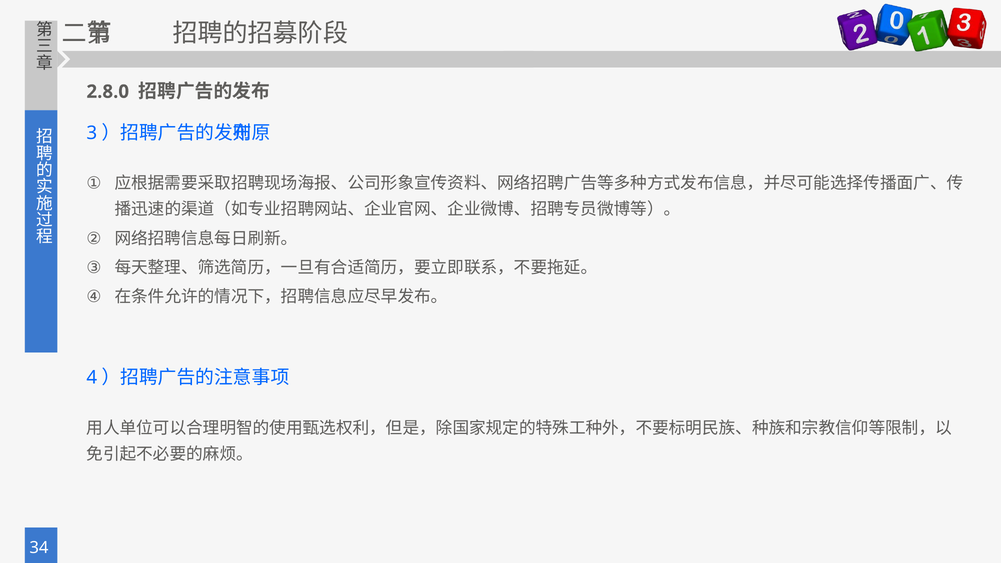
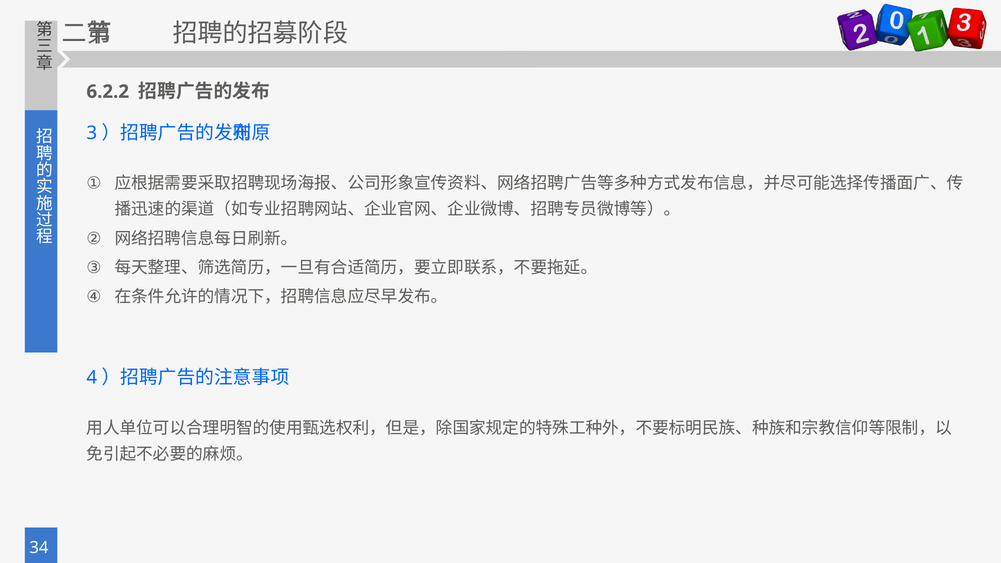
2.8.0: 2.8.0 -> 6.2.2 (108, 92)
